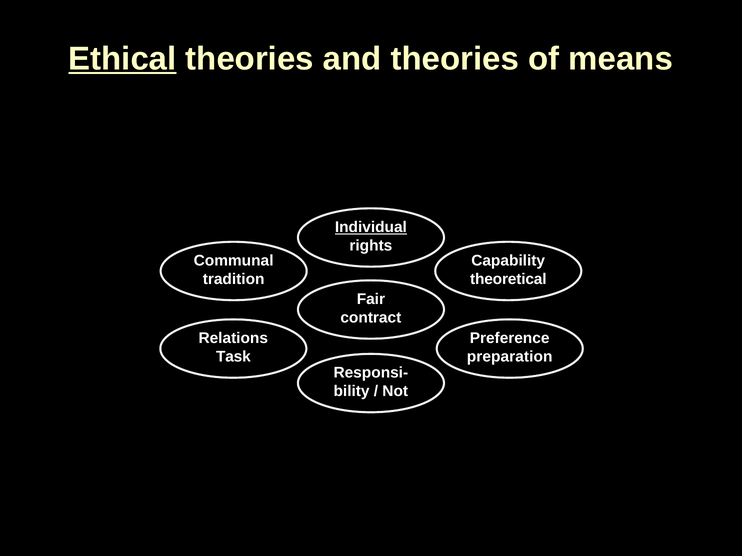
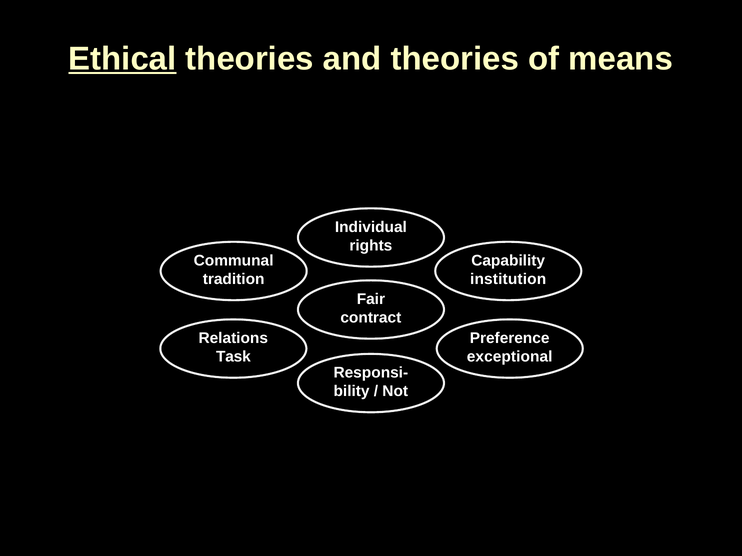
Individual underline: present -> none (371, 227)
theoretical: theoretical -> institution (508, 279)
preparation: preparation -> exceptional (510, 357)
